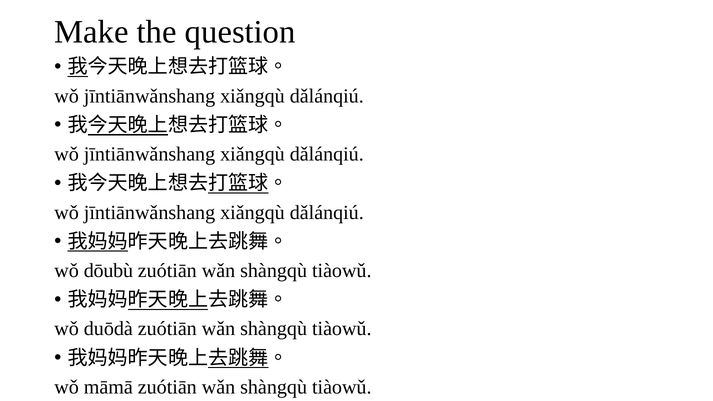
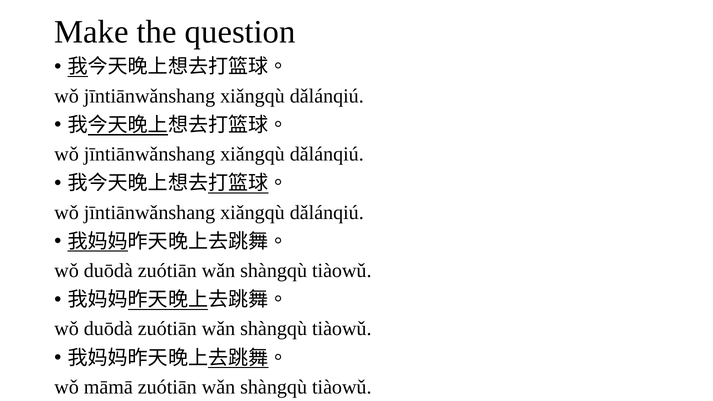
dōubù: dōubù -> duōdà (108, 271)
